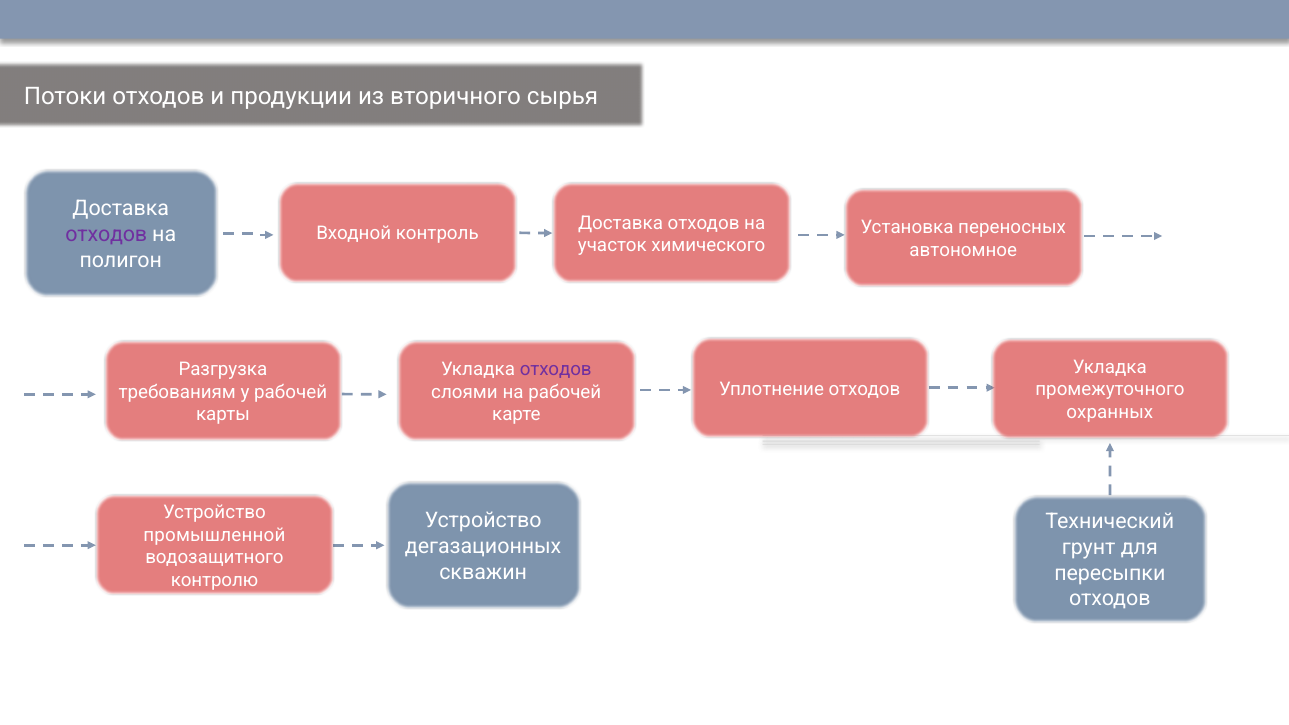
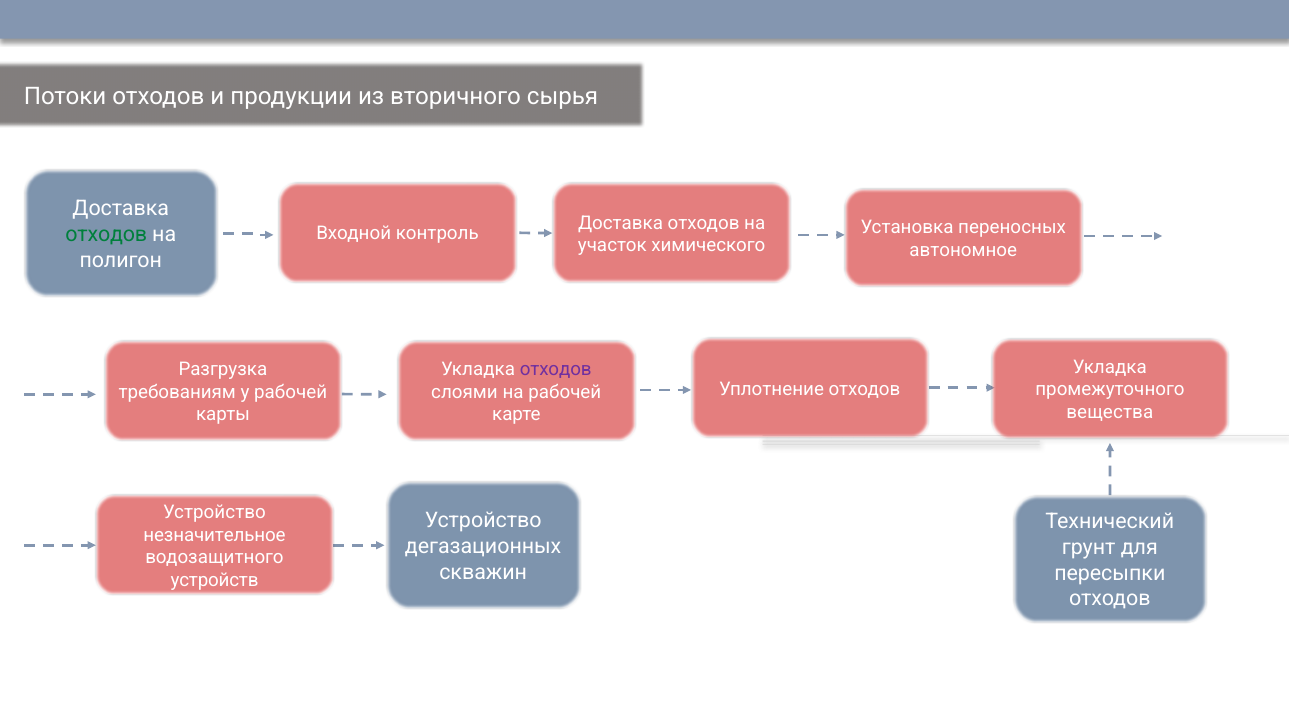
отходов colour: purple -> green (106, 235)
охранных: охранных -> вещества (1110, 412)
промышленной: промышленной -> незначительное (215, 535)
контролю: контролю -> устройств (215, 580)
